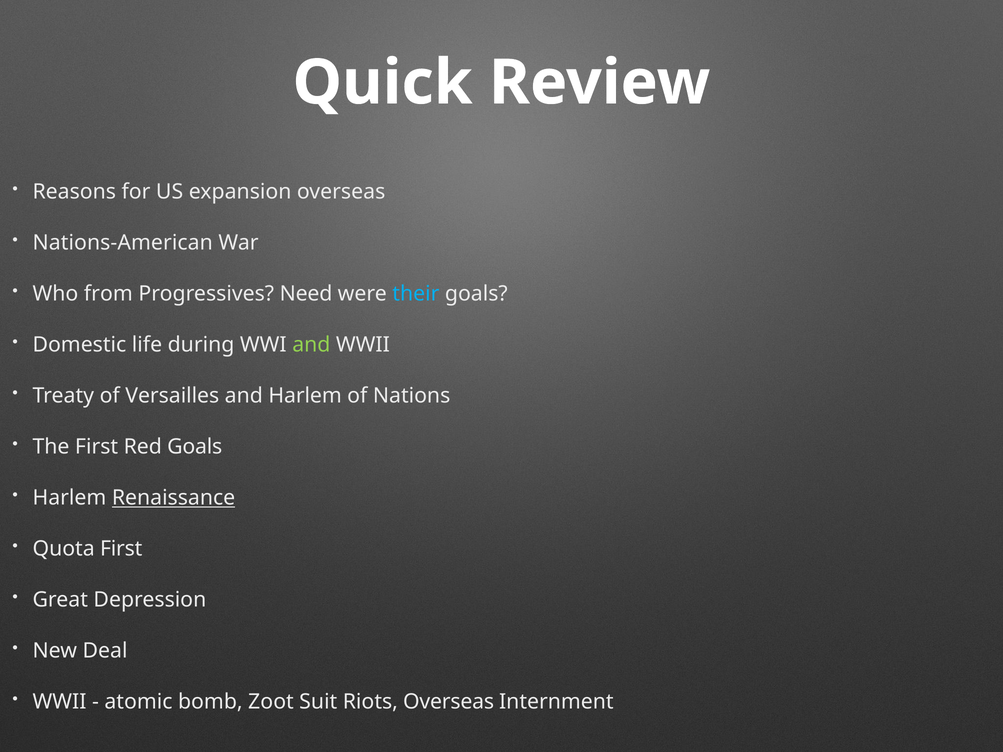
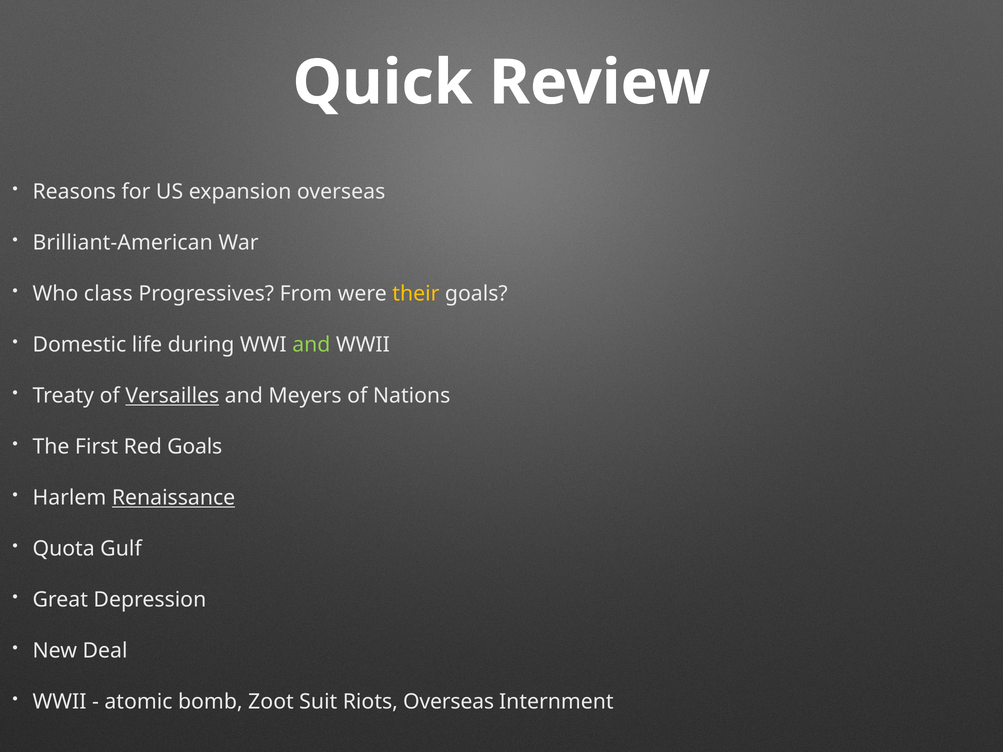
Nations-American: Nations-American -> Brilliant-American (123, 243)
from: from -> class (108, 294)
Need: Need -> From (306, 294)
their colour: light blue -> yellow (416, 294)
Versailles underline: none -> present (172, 396)
and Harlem: Harlem -> Meyers (305, 396)
Quota First: First -> Gulf (121, 549)
